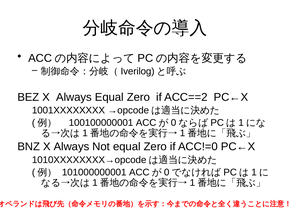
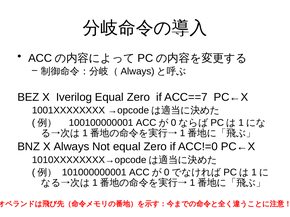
Iverilog: Iverilog -> Always (138, 71)
BEZ X Always: Always -> Iverilog (74, 97)
ACC==2: ACC==2 -> ACC==7 (186, 97)
